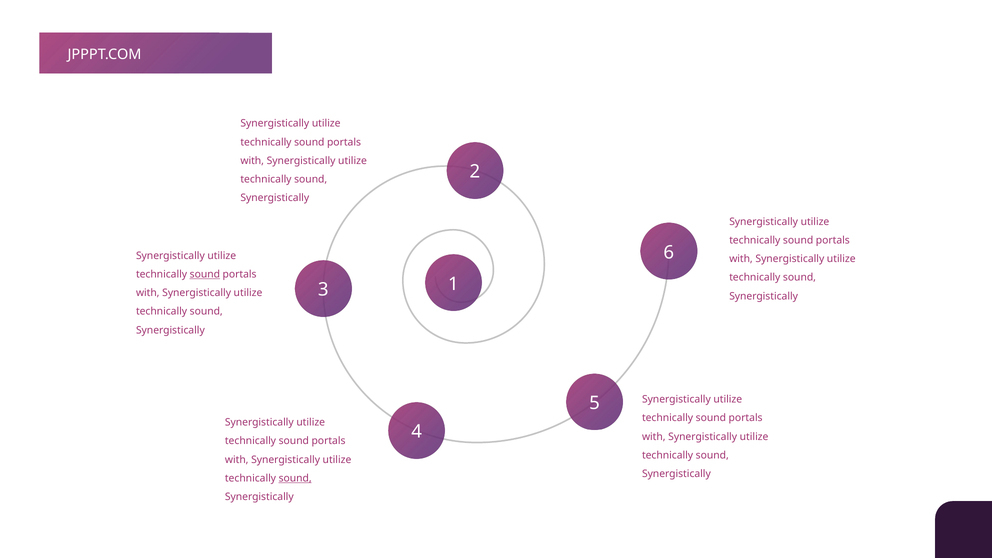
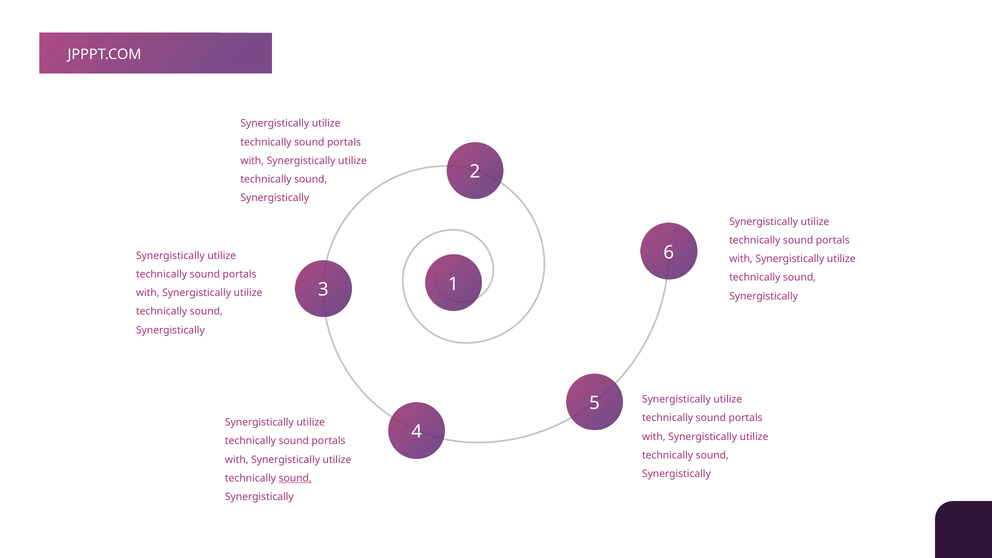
sound underline: present -> none (205, 274)
